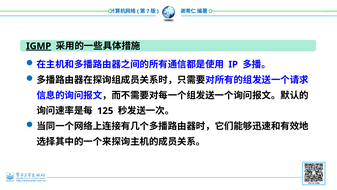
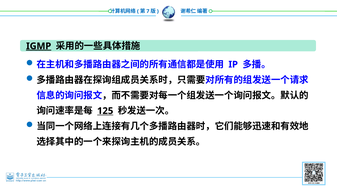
125 underline: none -> present (105, 111)
